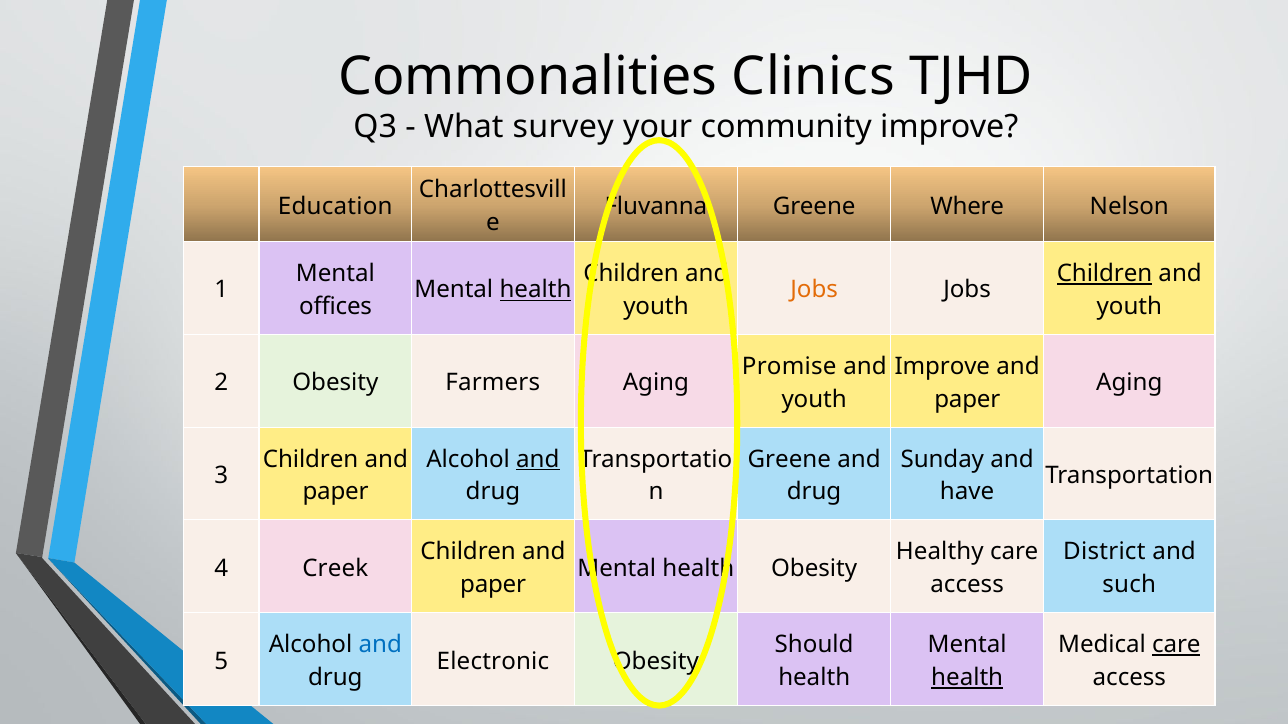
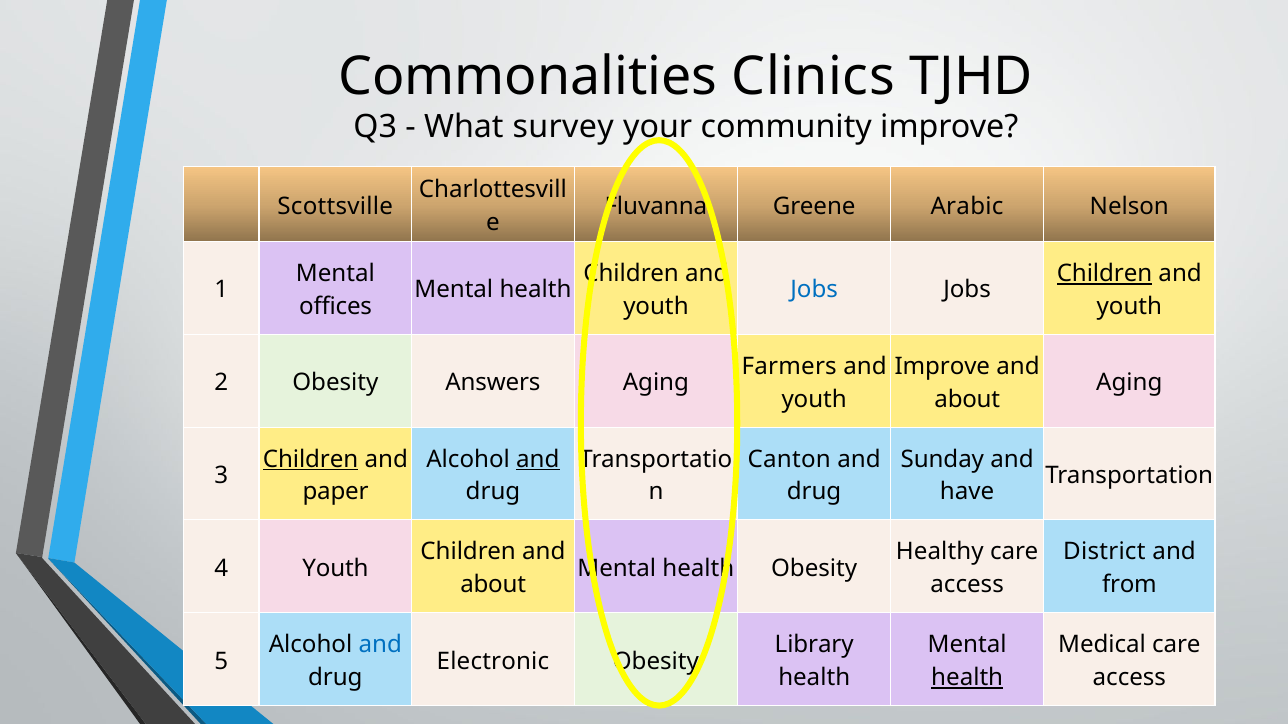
Education: Education -> Scottsville (335, 206)
Where: Where -> Arabic (967, 206)
health underline: present -> none (535, 290)
Jobs colour: orange -> blue (814, 290)
Promise: Promise -> Farmers (789, 367)
Farmers: Farmers -> Answers (493, 383)
paper: paper -> about (967, 399)
Children underline: none -> present (311, 459)
Greene: Greene -> Canton (789, 459)
4 Creek: Creek -> Youth (335, 569)
paper: paper -> about (493, 585)
such: such -> from (1129, 585)
Should: Should -> Library (814, 645)
care underline: present -> none (1176, 645)
